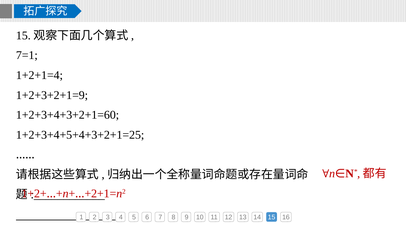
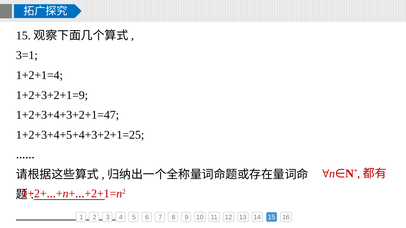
7=1: 7=1 -> 3=1 (27, 56)
1+2+3+4+3+2+1=60: 1+2+3+4+3+2+1=60 -> 1+2+3+4+3+2+1=47 (68, 115)
